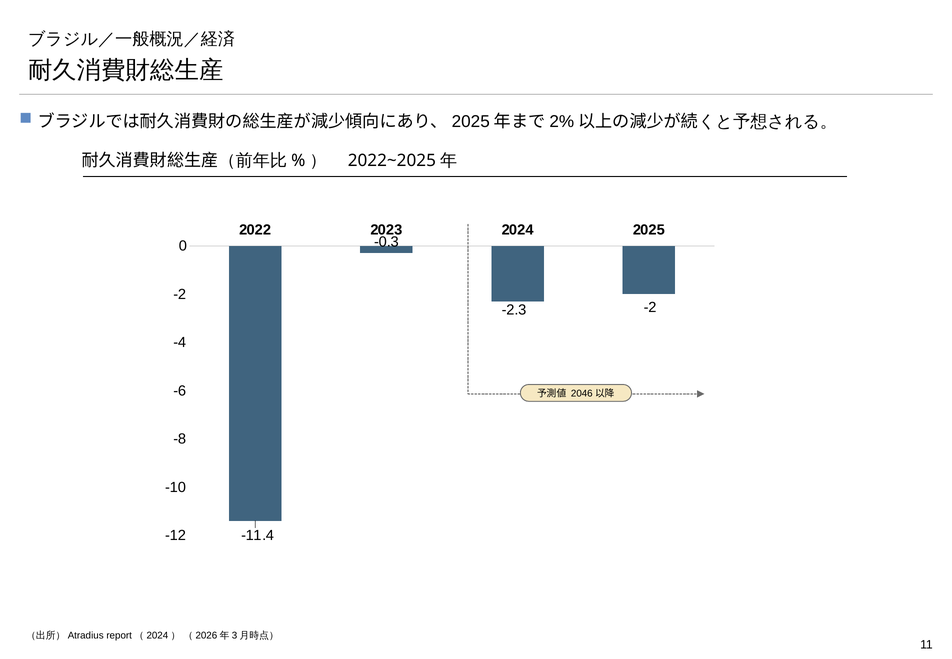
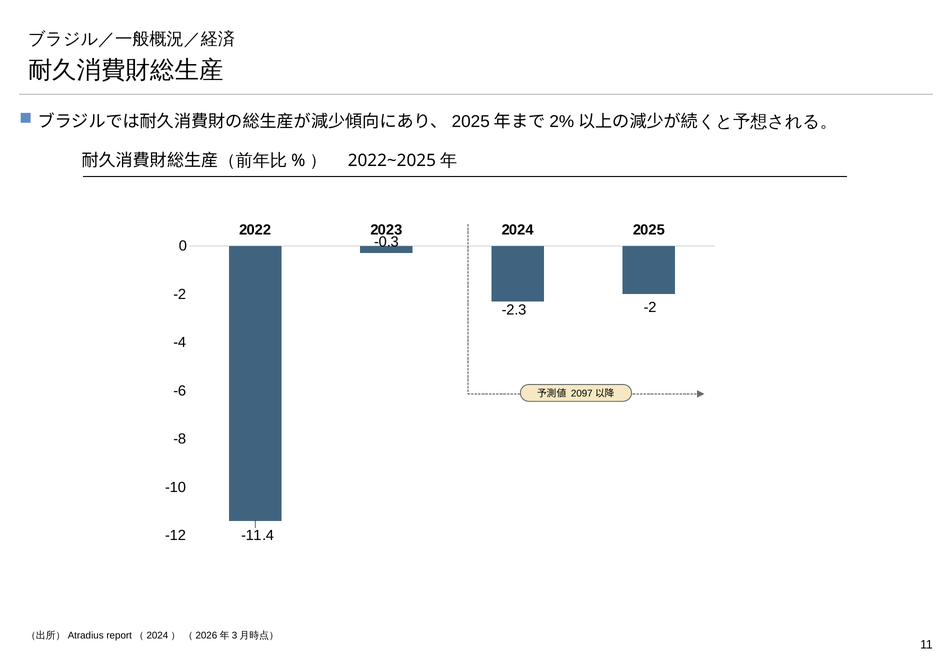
2046: 2046 -> 2097 (582, 394)
